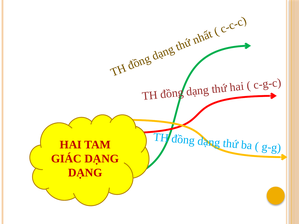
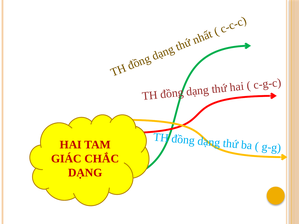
GIÁC DẠNG: DẠNG -> CHẮC (102, 159)
